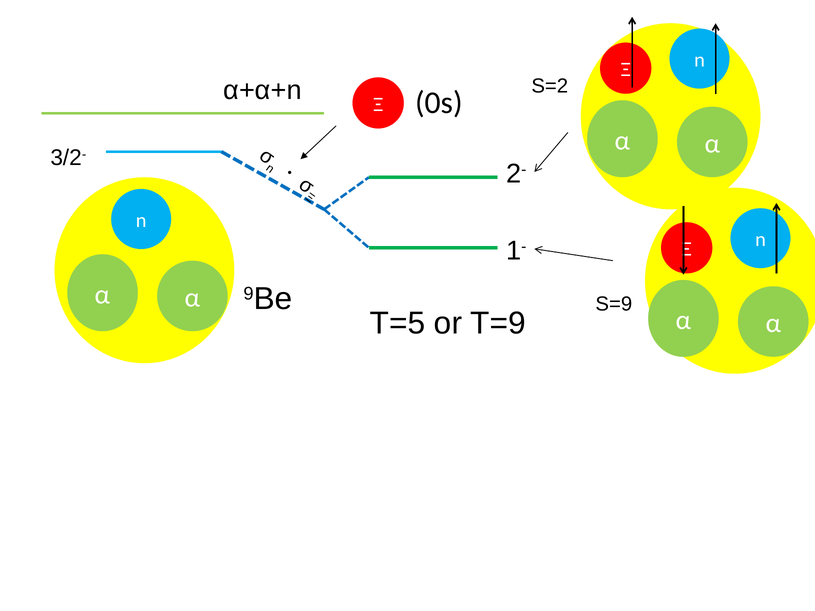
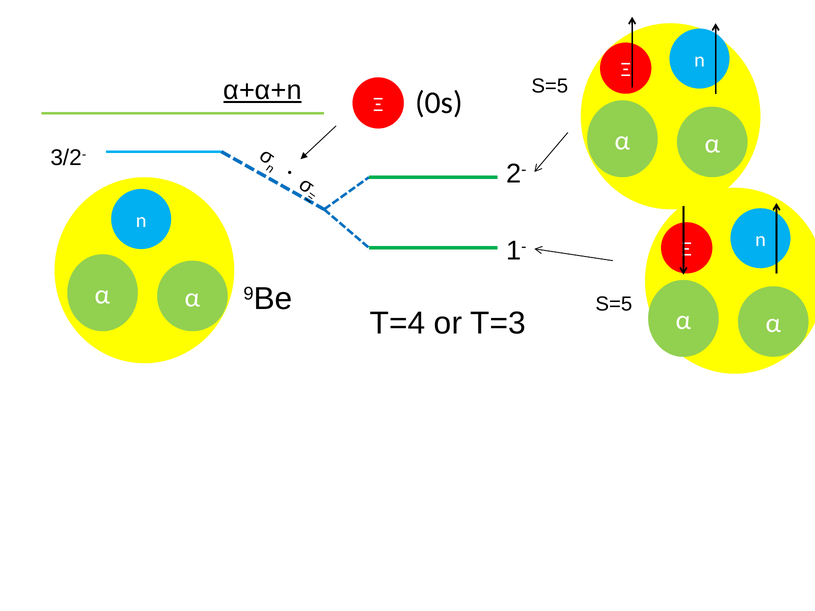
S=2: S=2 -> S=5 (550, 86)
α+α+n underline: none -> present (263, 90)
S=9: S=9 -> S=5 (614, 304)
T=5: T=5 -> T=4 (398, 324)
T=9: T=9 -> T=3 (498, 324)
